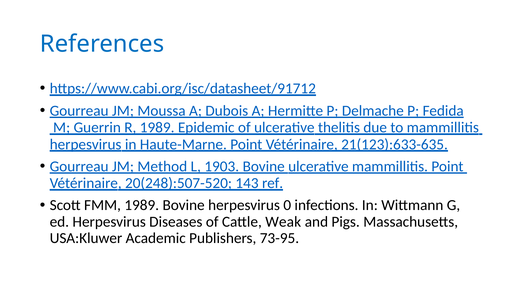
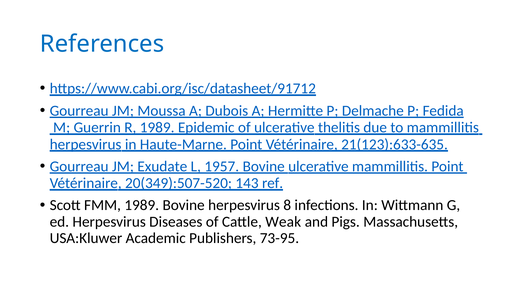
Method: Method -> Exudate (162, 167)
1903: 1903 -> 1957 (222, 167)
20(248):507-520: 20(248):507-520 -> 20(349):507-520 (179, 183)
0: 0 -> 8 (287, 205)
